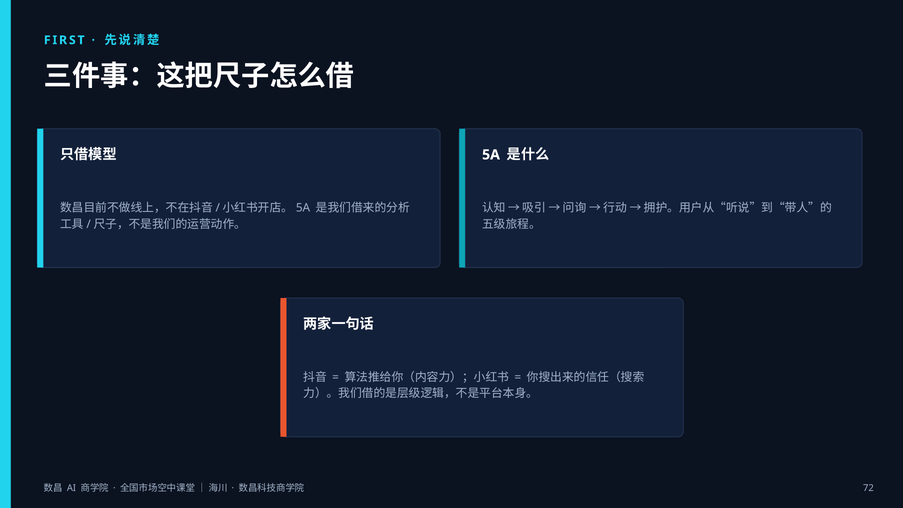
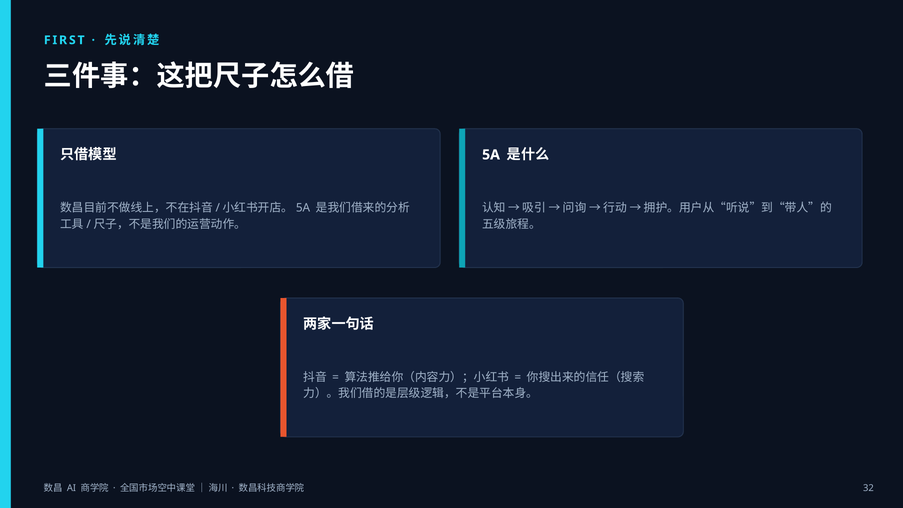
72: 72 -> 32 (868, 488)
